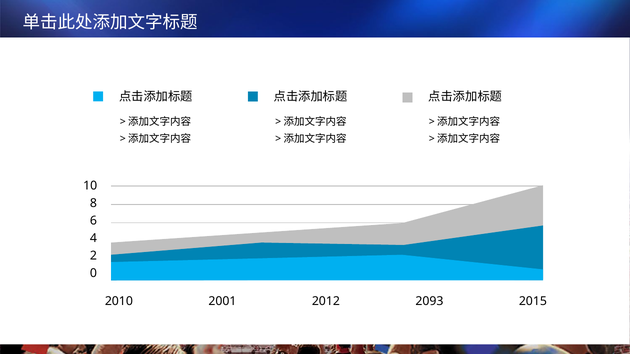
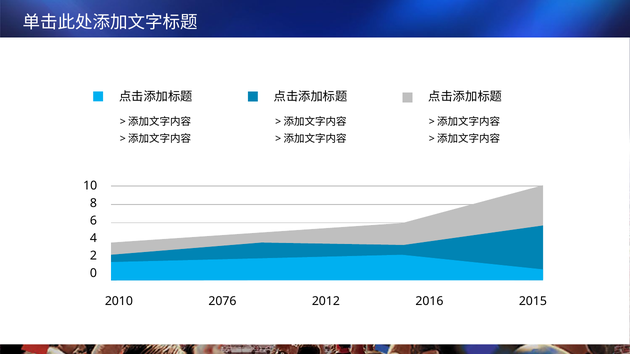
2001: 2001 -> 2076 (222, 301)
2093: 2093 -> 2016 (429, 301)
